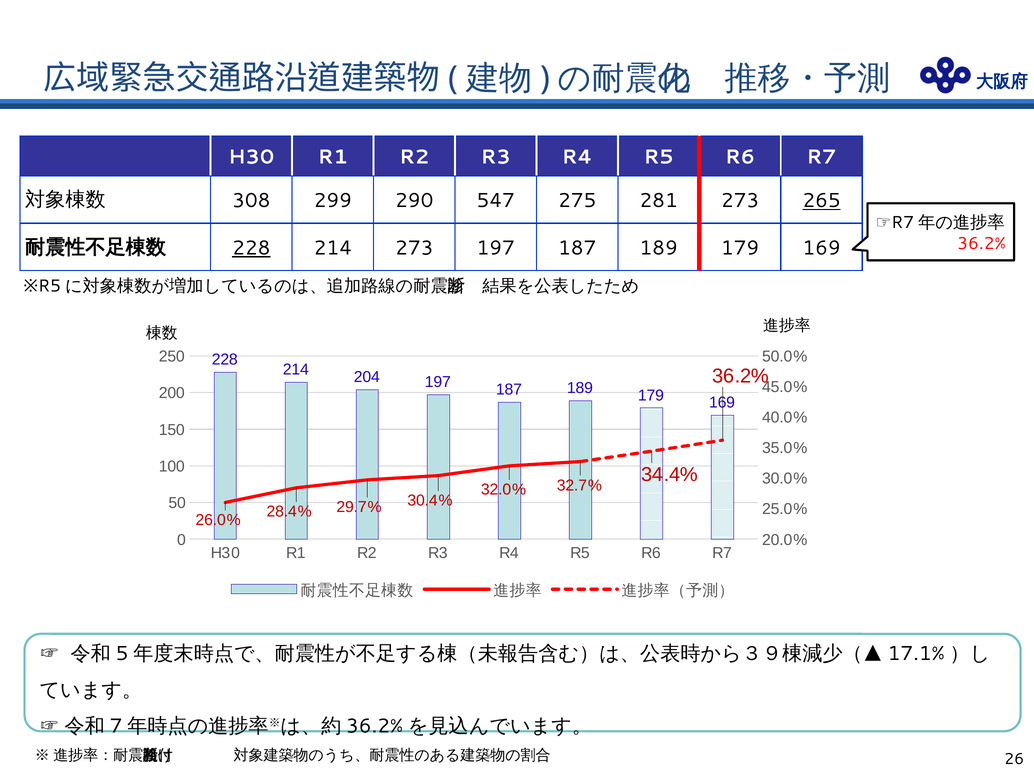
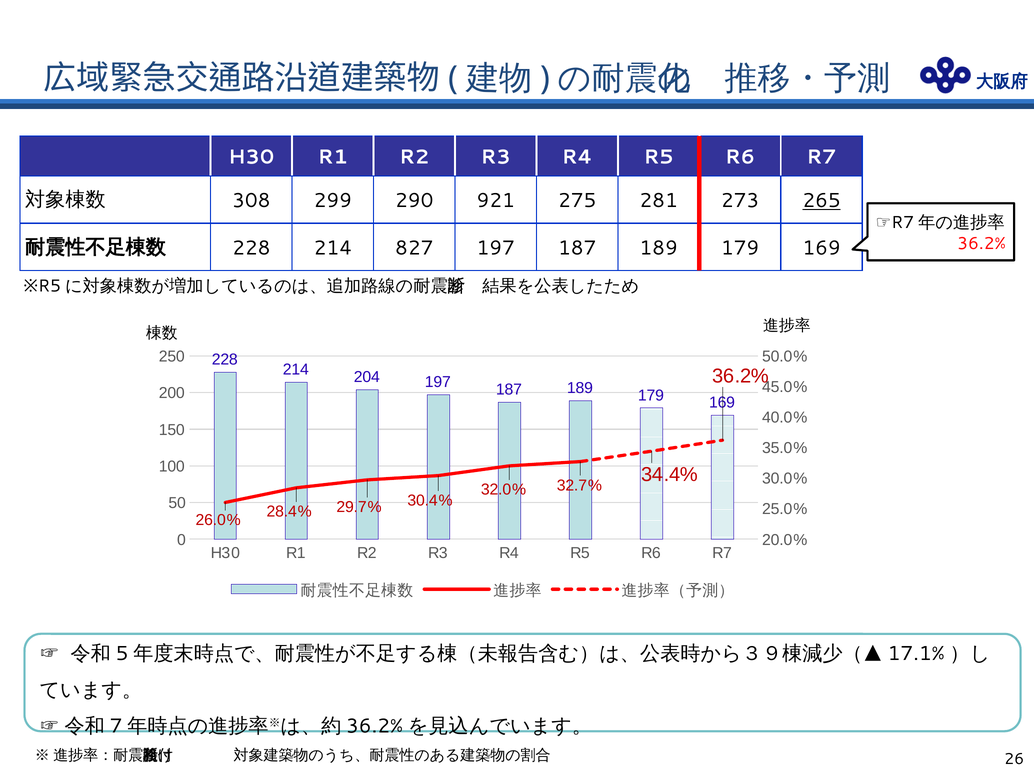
547: 547 -> 921 (496, 201)
228 underline: present -> none (251, 248)
214 273: 273 -> 827 (414, 248)
